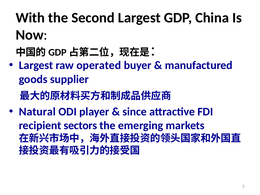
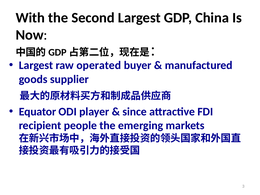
Natural: Natural -> Equator (37, 112)
sectors: sectors -> people (80, 126)
